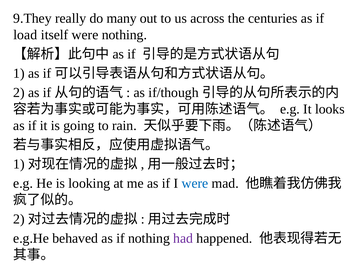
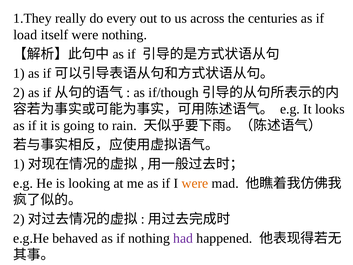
9.They: 9.They -> 1.They (32, 18)
many: many -> every (122, 18)
were colour: blue -> orange (195, 183)
